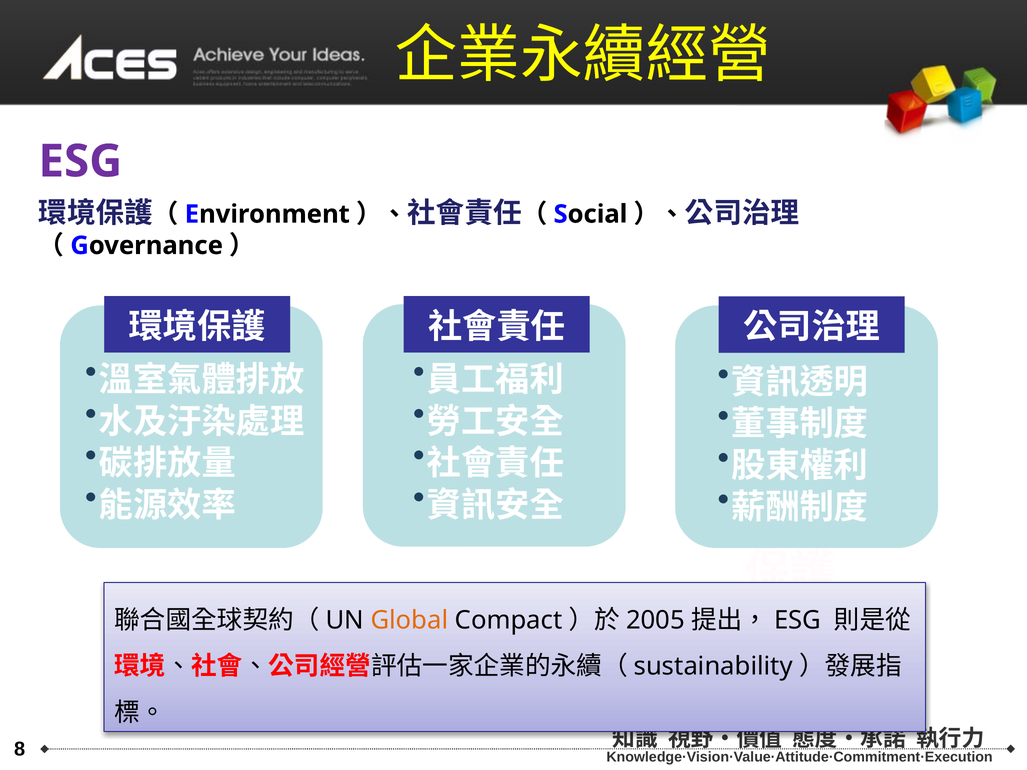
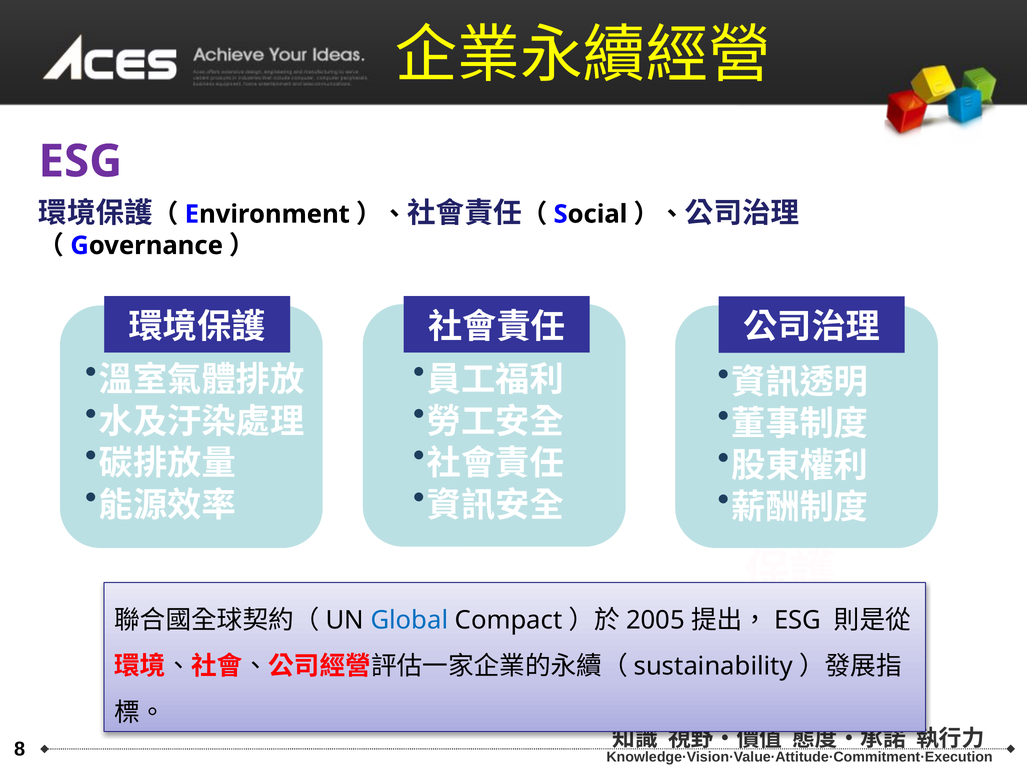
Global colour: orange -> blue (409, 620)
